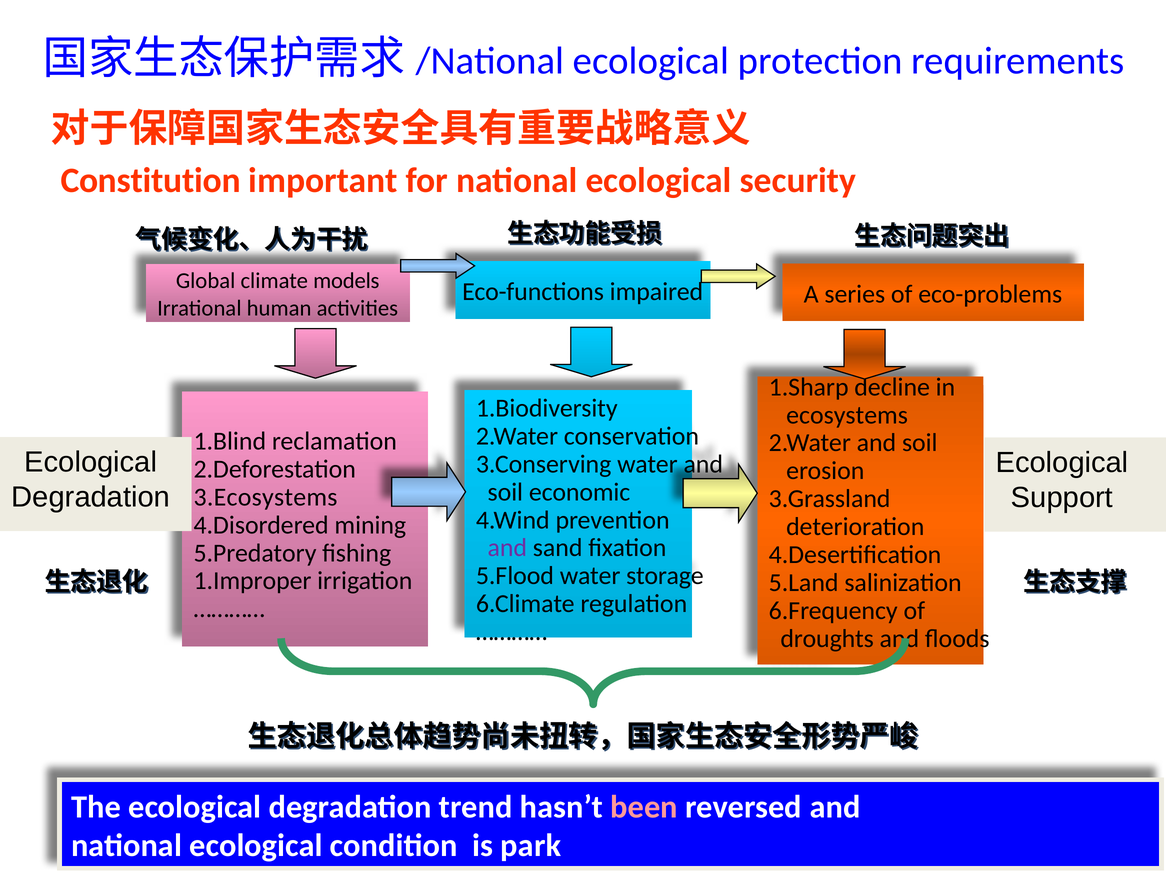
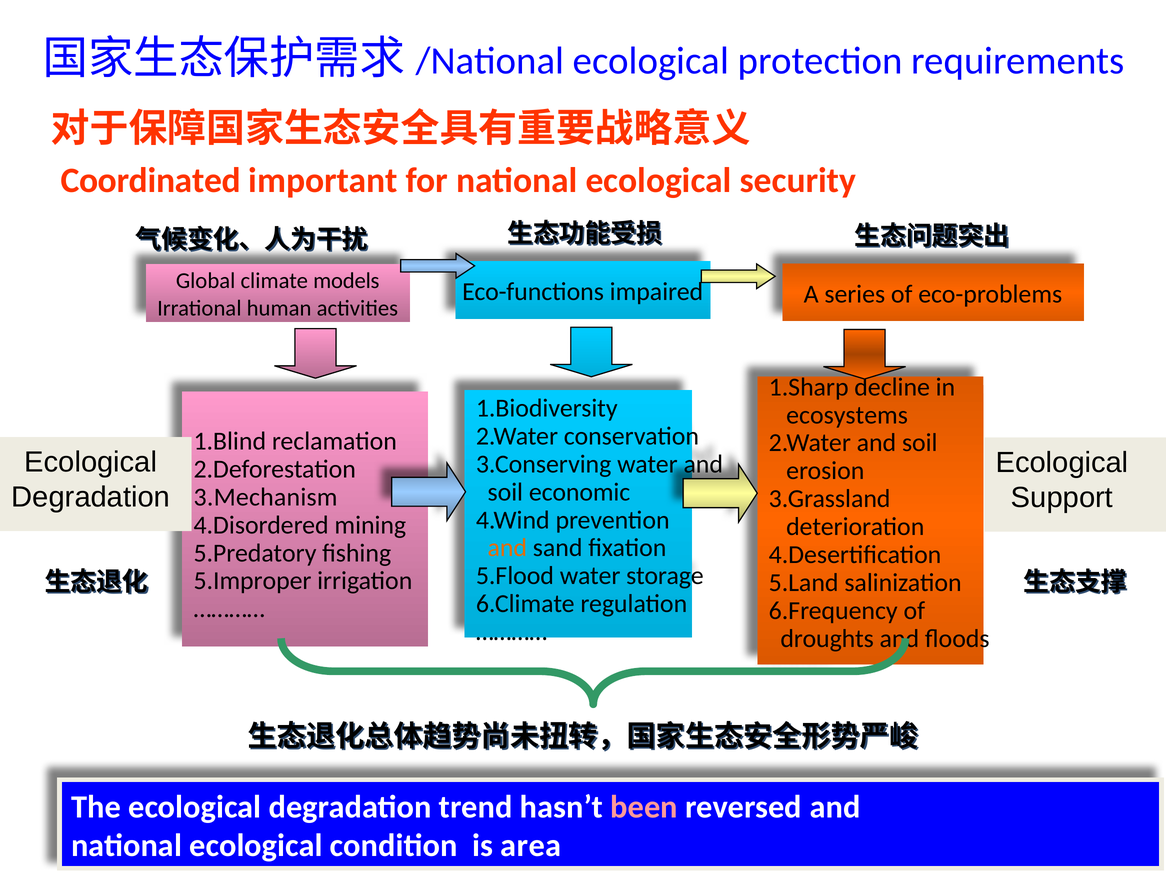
Constitution: Constitution -> Coordinated (151, 181)
3.Ecosystems: 3.Ecosystems -> 3.Mechanism (266, 497)
and colour: purple -> orange (507, 548)
1.Improper: 1.Improper -> 5.Improper (253, 581)
park: park -> area (531, 846)
